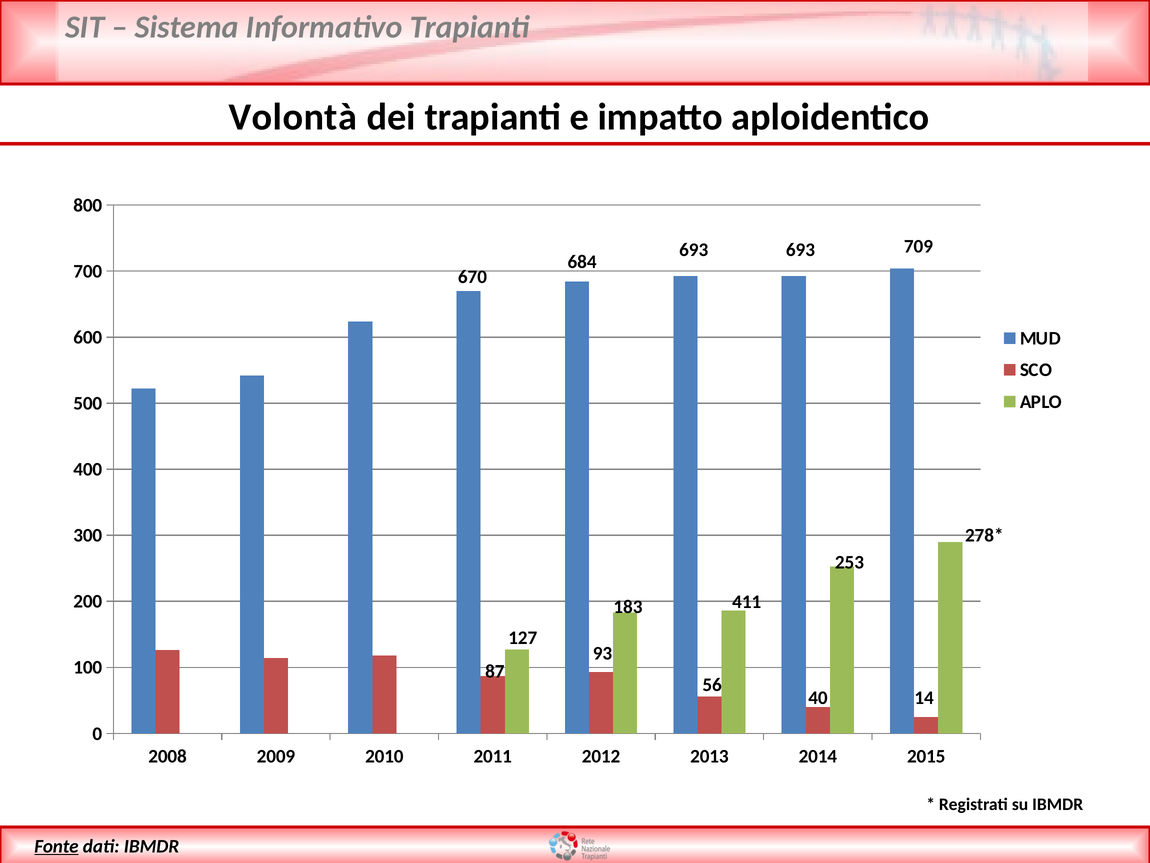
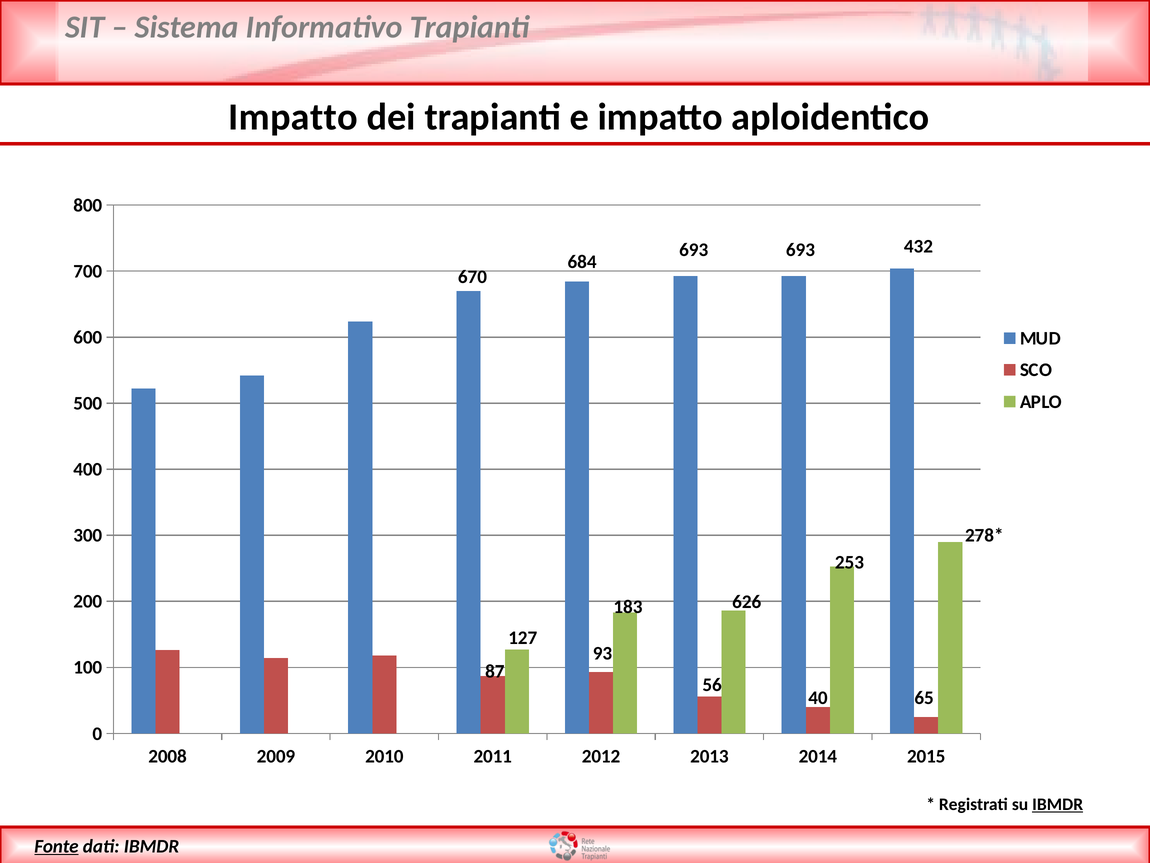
Volontà: Volontà -> Impatto (293, 117)
709: 709 -> 432 (918, 246)
411: 411 -> 626 (747, 602)
14: 14 -> 65 (924, 697)
IBMDR underline: none -> present (1058, 804)
